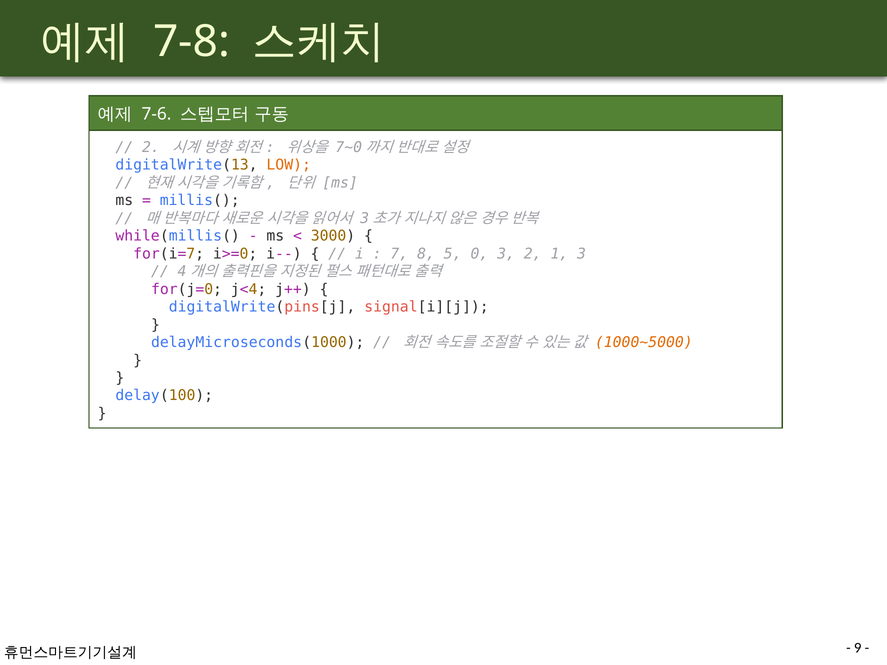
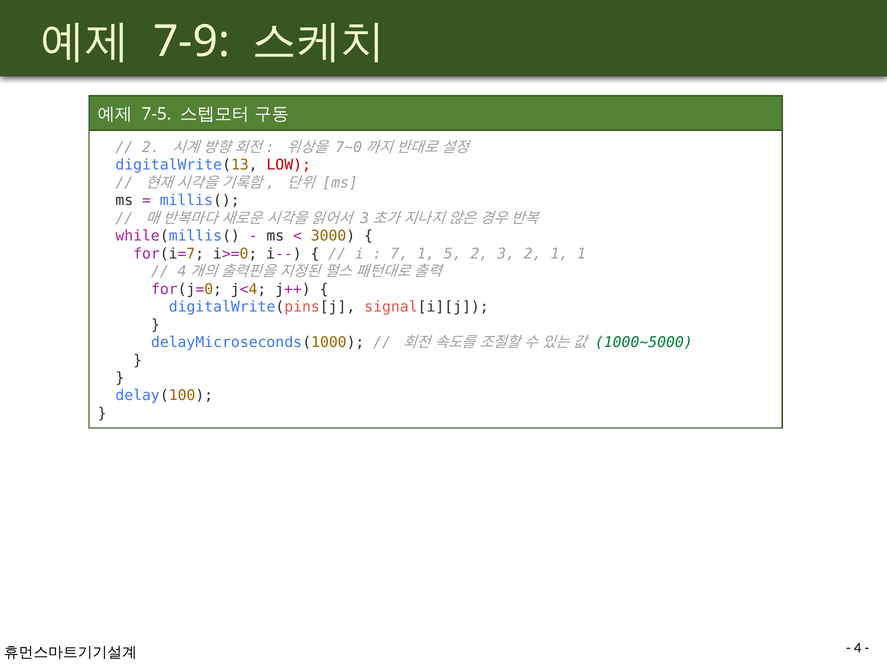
7-8: 7-8 -> 7-9 (192, 42)
7-6: 7-6 -> 7-5 (157, 114)
LOW colour: orange -> red (289, 165)
7 8: 8 -> 1 (426, 254)
5 0: 0 -> 2 (479, 254)
1 3: 3 -> 1 (582, 254)
1000~5000 colour: orange -> green (644, 343)
9: 9 -> 4 (858, 648)
